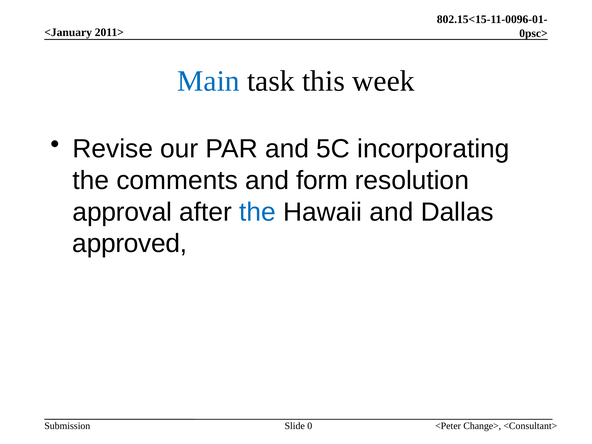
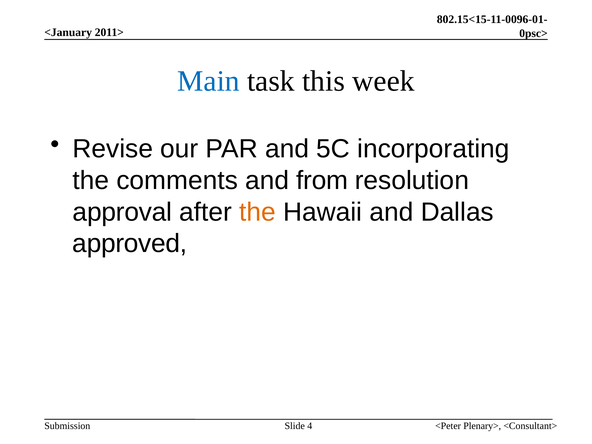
form: form -> from (322, 180)
the colour: blue -> orange (258, 212)
Change>: Change> -> Plenary> (482, 426)
0: 0 -> 4 (310, 426)
